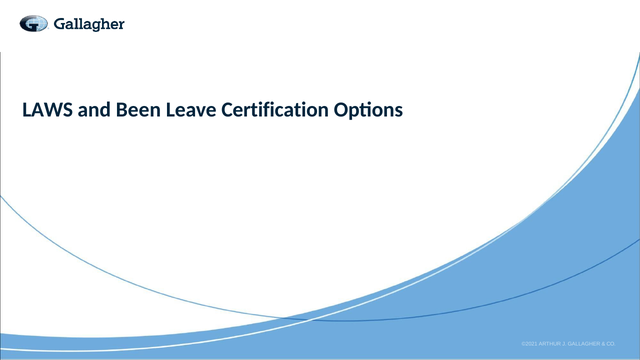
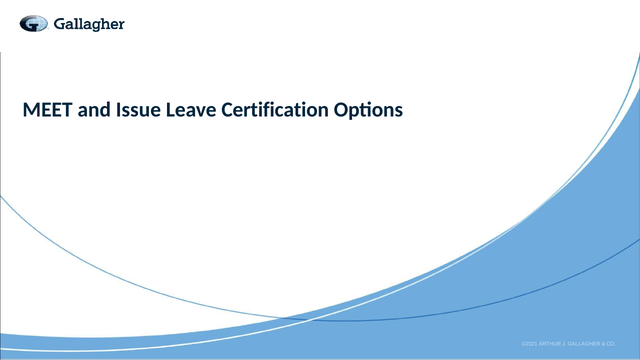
LAWS: LAWS -> MEET (48, 110)
Been: Been -> Issue (138, 110)
